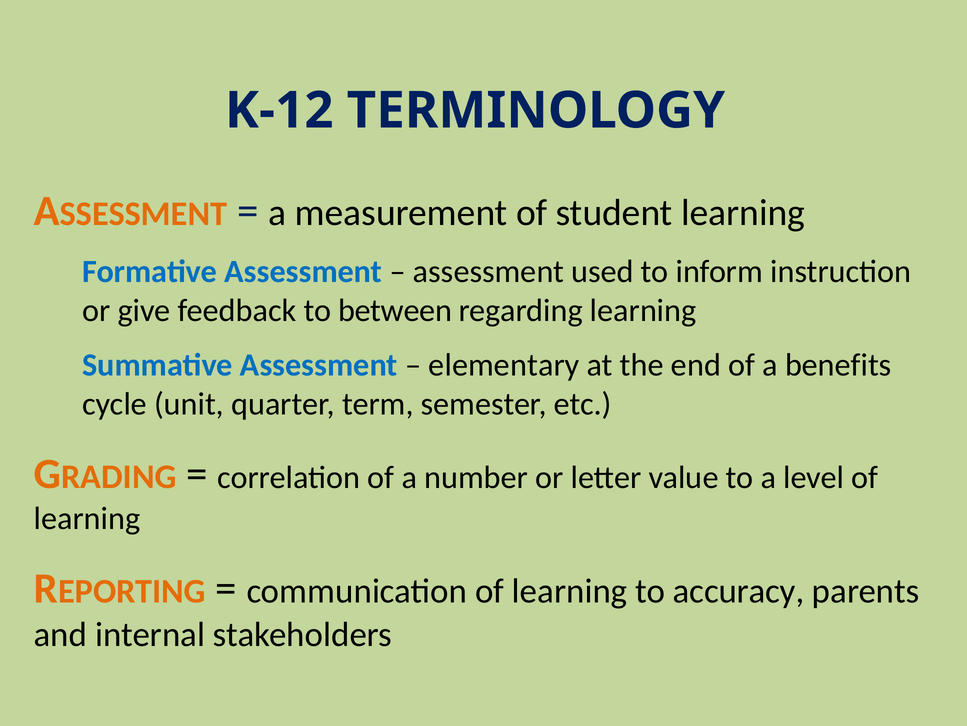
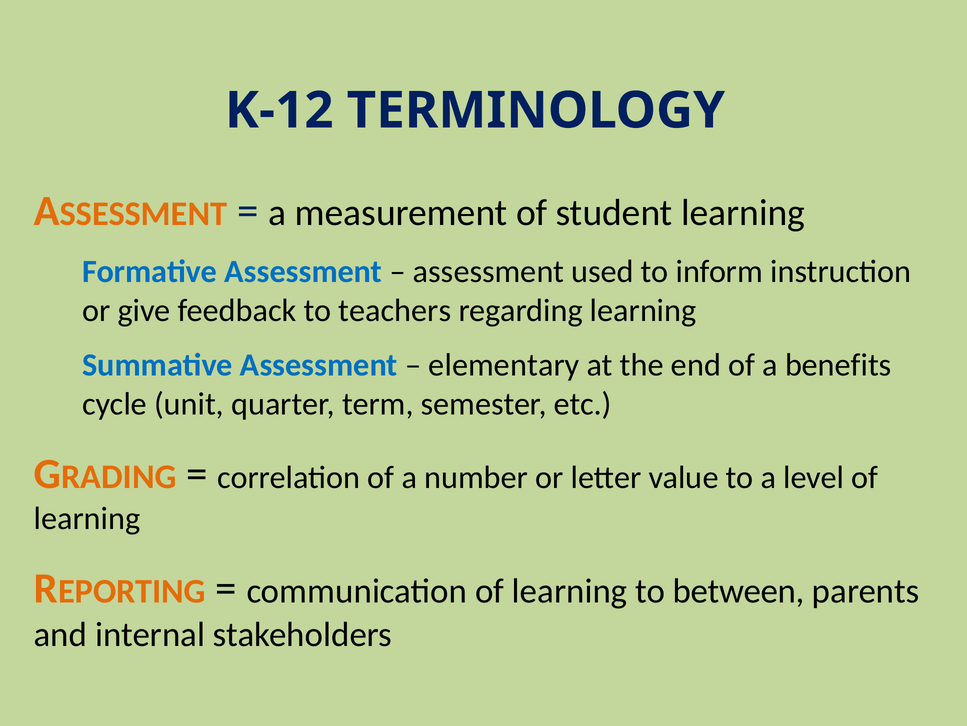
between: between -> teachers (395, 310)
accuracy: accuracy -> between (739, 591)
